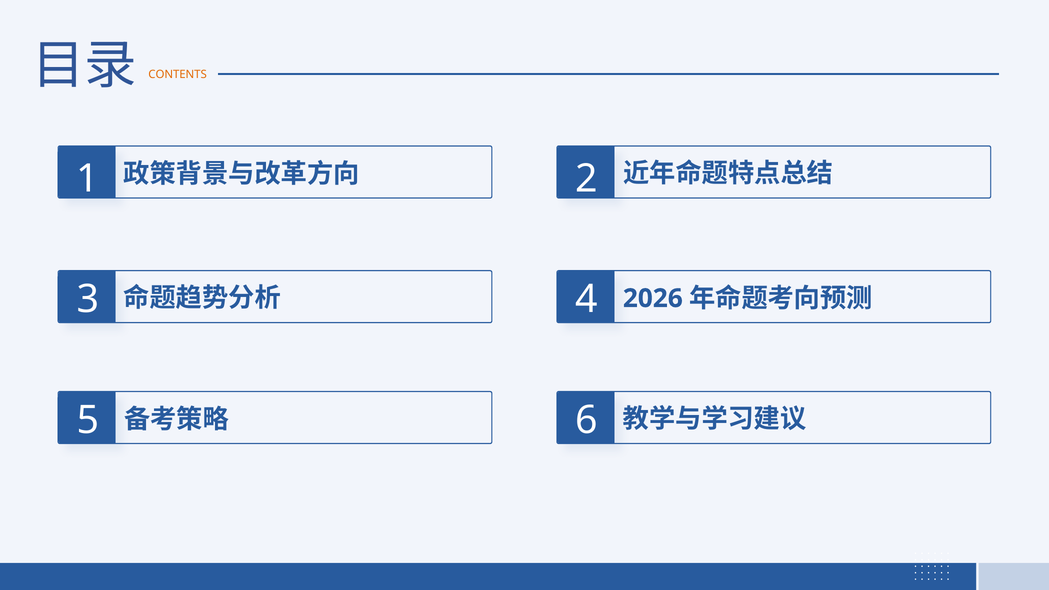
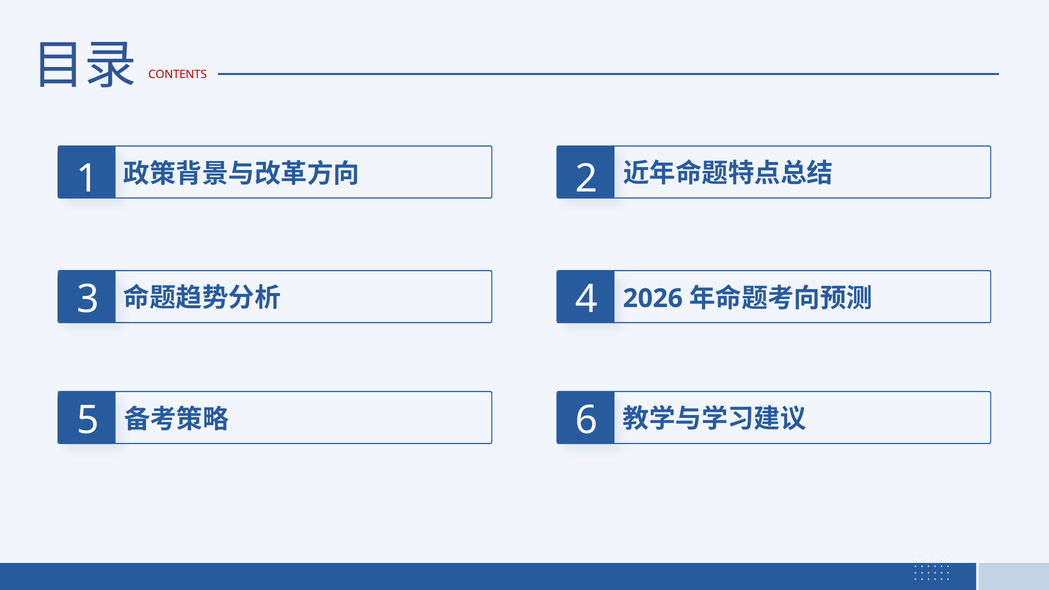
CONTENTS colour: orange -> red (178, 74)
